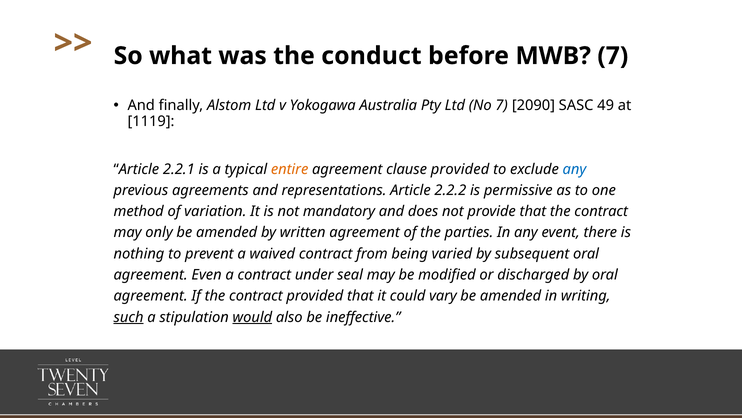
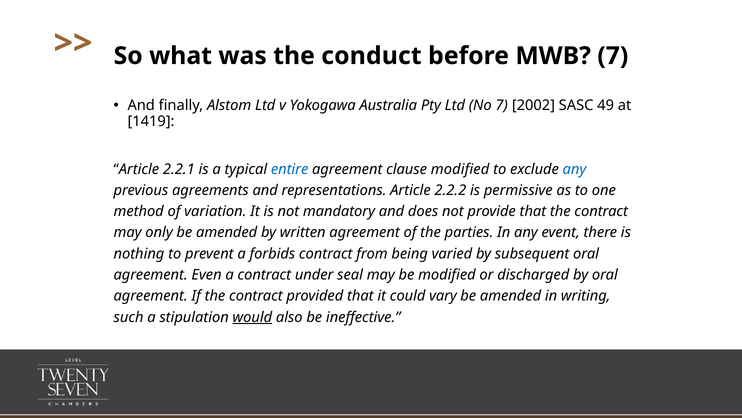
2090: 2090 -> 2002 (533, 105)
1119: 1119 -> 1419 (151, 121)
entire colour: orange -> blue (290, 169)
clause provided: provided -> modified (460, 169)
waived: waived -> forbids (272, 253)
such underline: present -> none (129, 317)
